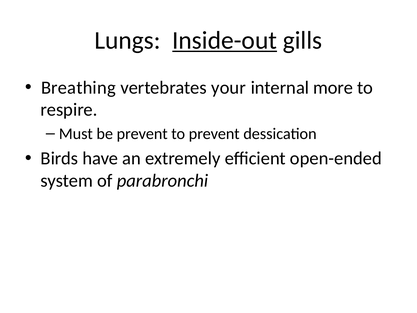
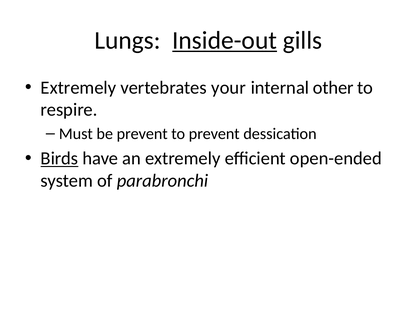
Breathing: Breathing -> Extremely (78, 87)
more: more -> other (333, 87)
Birds underline: none -> present (59, 158)
